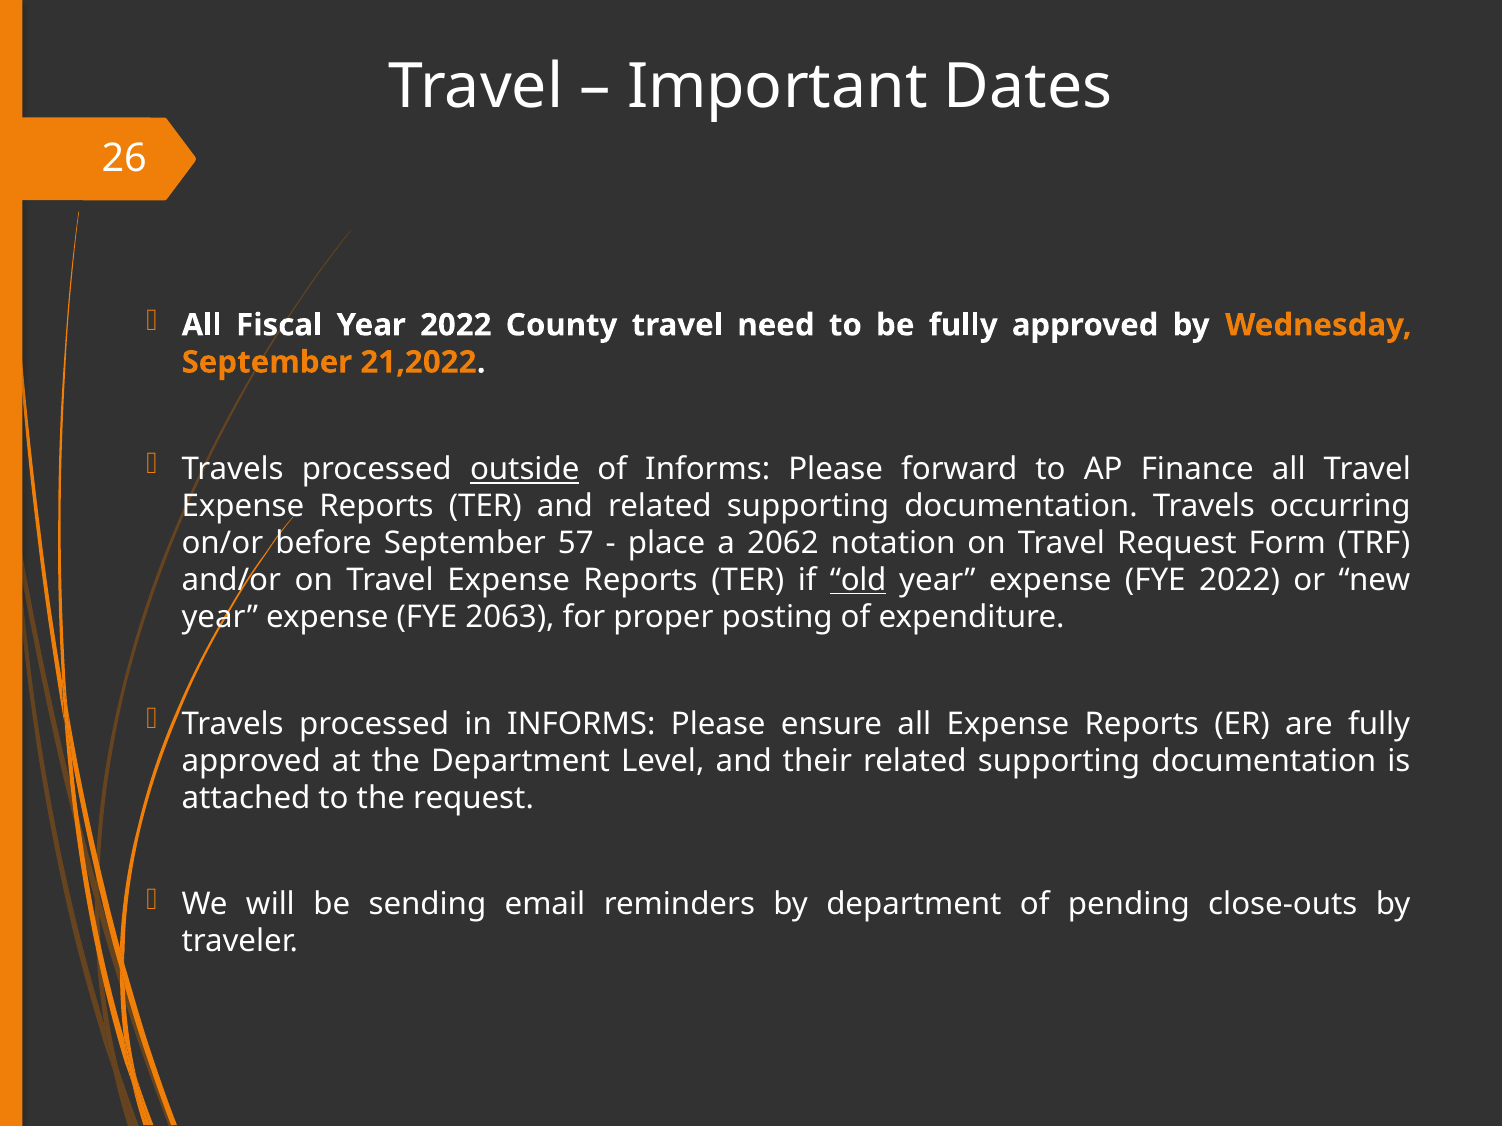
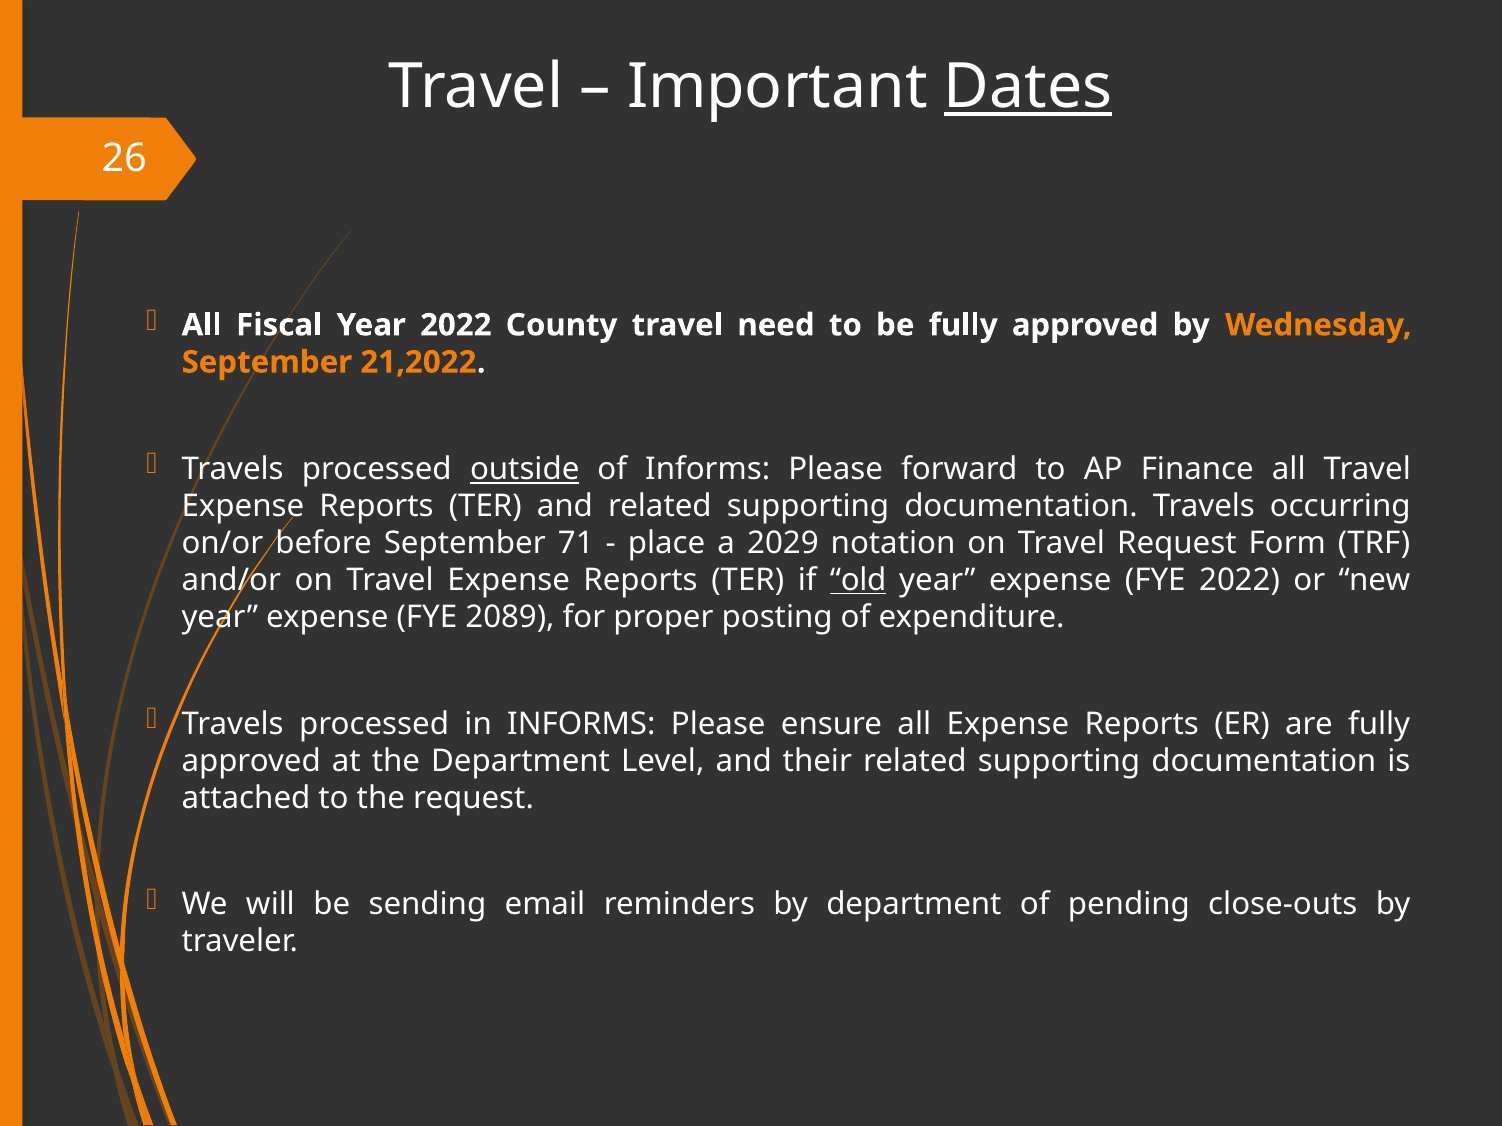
Dates underline: none -> present (1028, 87)
57: 57 -> 71 (576, 543)
2062: 2062 -> 2029 (783, 543)
2063: 2063 -> 2089 (510, 618)
